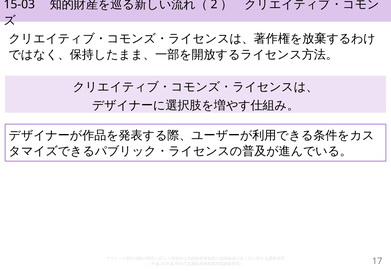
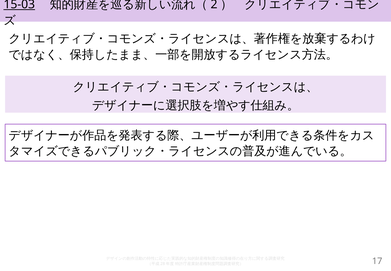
15-03 underline: none -> present (19, 4)
